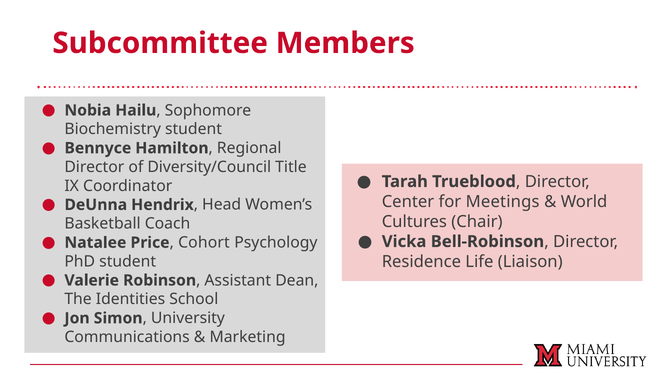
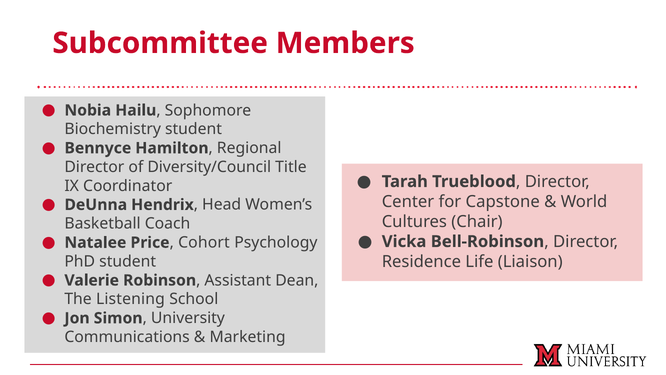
Meetings: Meetings -> Capstone (503, 201)
Identities: Identities -> Listening (130, 299)
